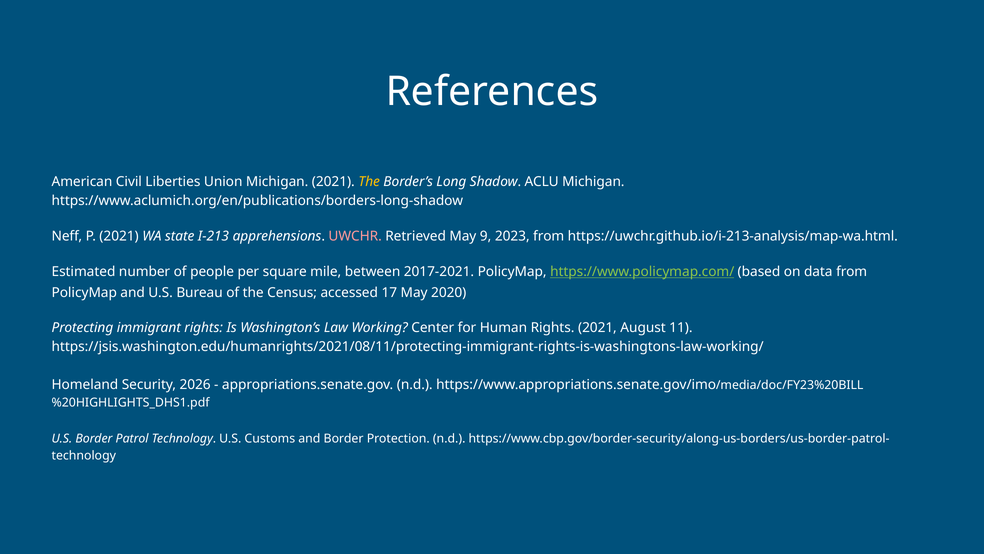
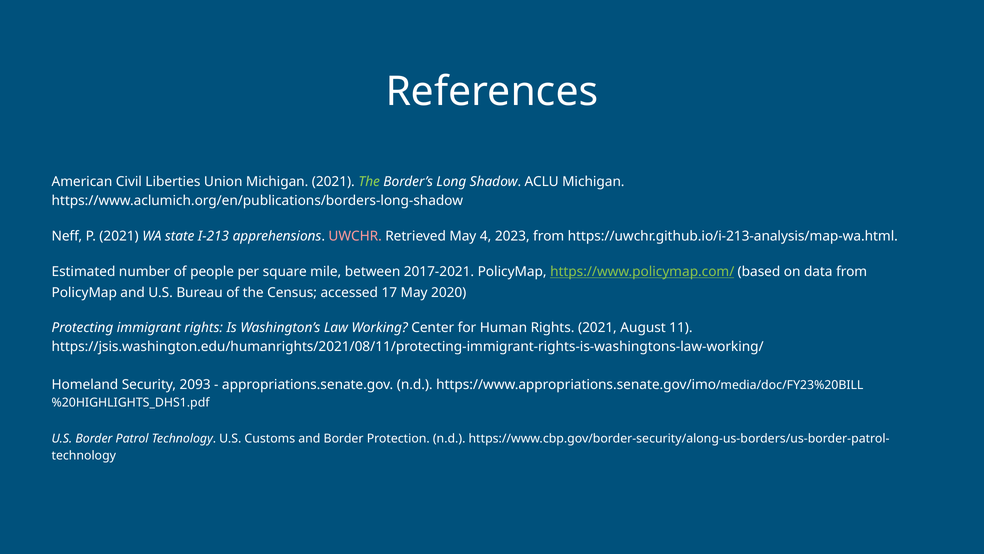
The colour: yellow -> light green (369, 182)
9: 9 -> 4 (486, 236)
2026: 2026 -> 2093 (195, 385)
